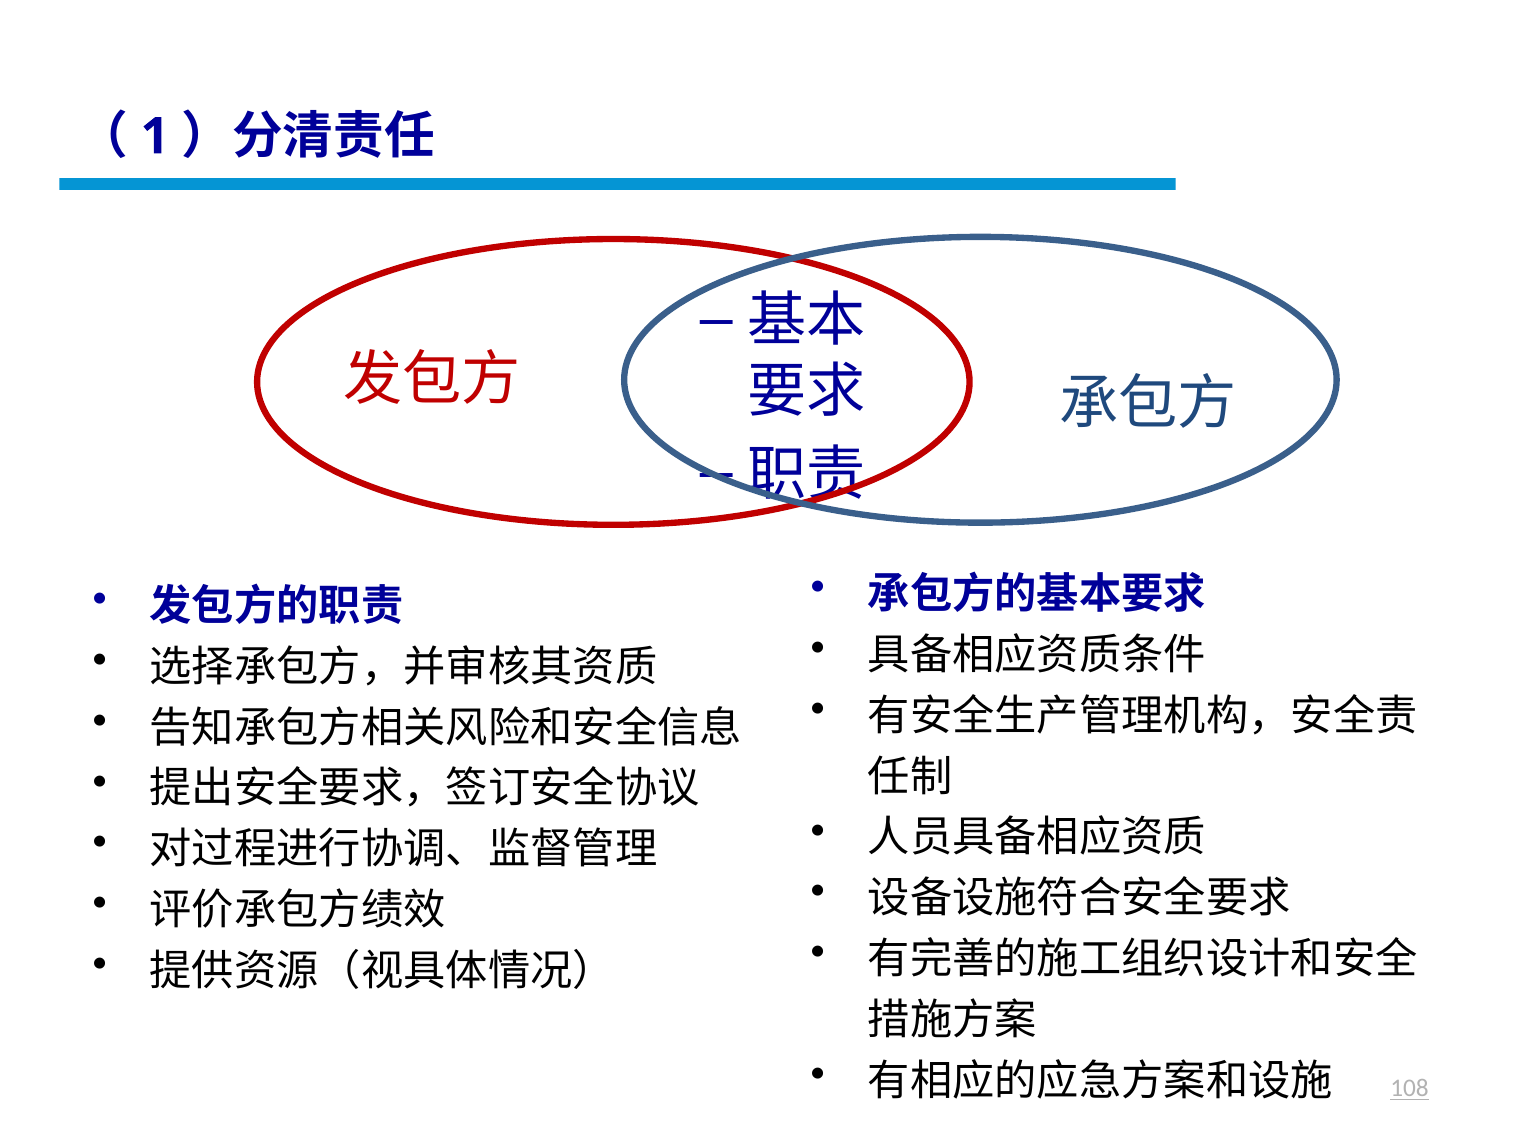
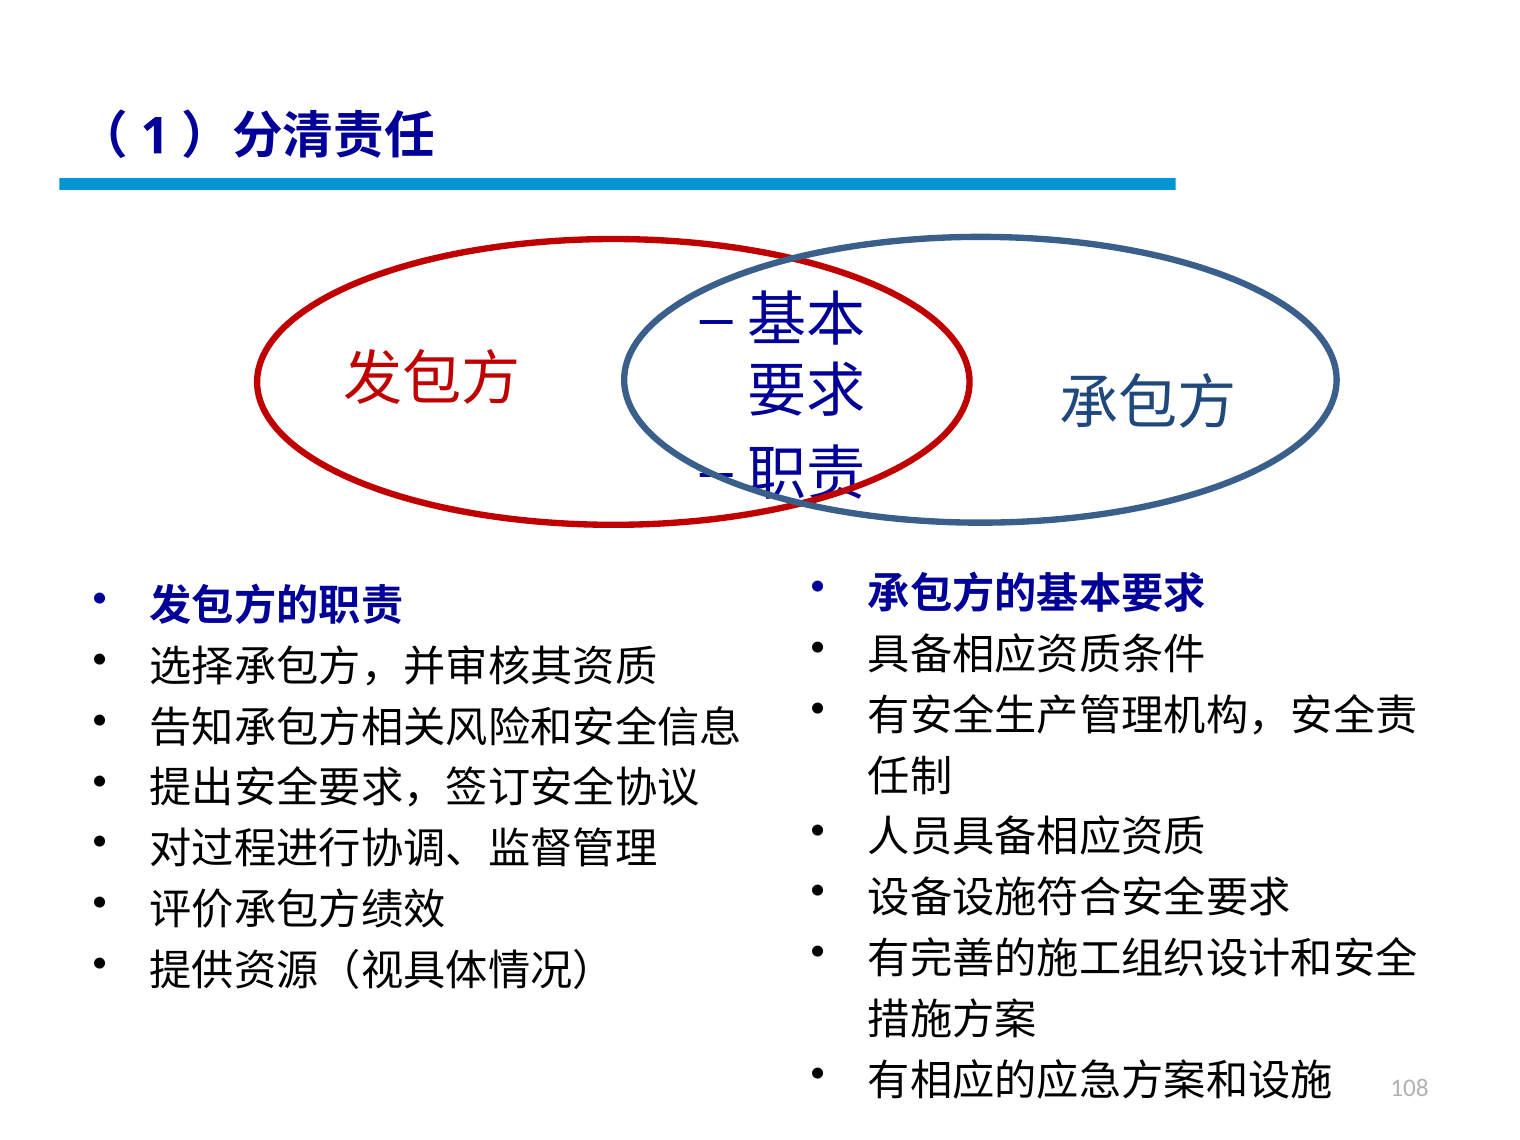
108 underline: present -> none (1410, 1088)
